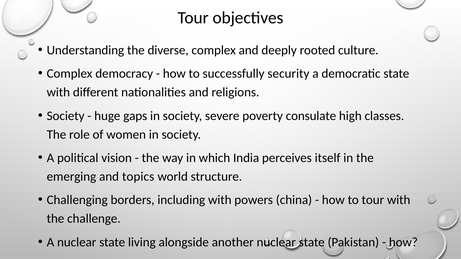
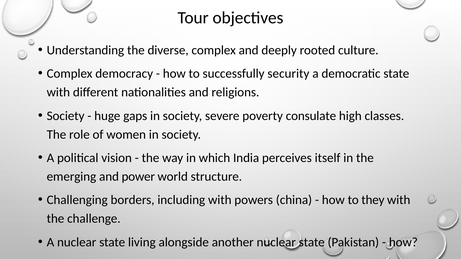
topics: topics -> power (138, 177)
to tour: tour -> they (373, 200)
